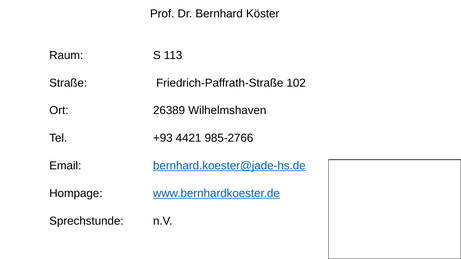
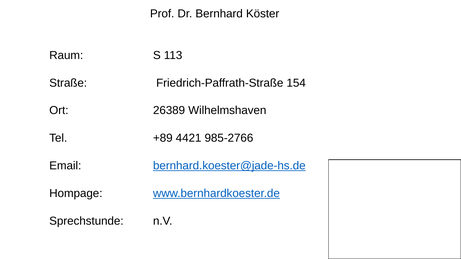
102: 102 -> 154 (296, 83)
+93: +93 -> +89 (163, 138)
